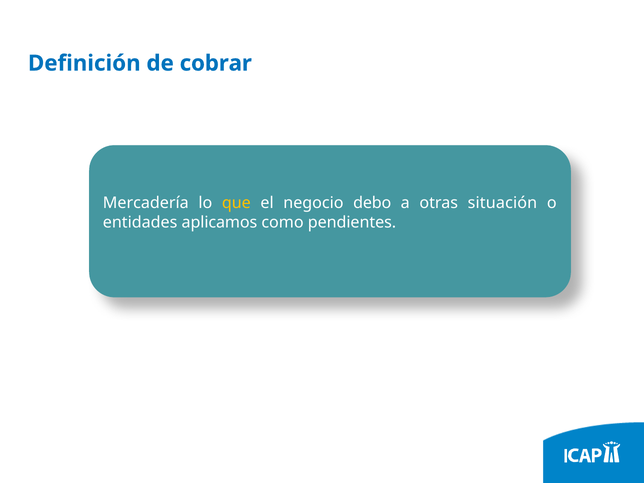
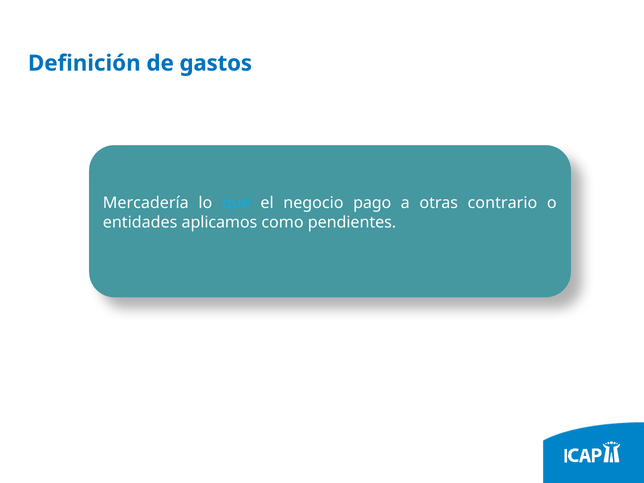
cobrar: cobrar -> gastos (216, 63)
que colour: yellow -> light blue (236, 203)
debo: debo -> pago (372, 203)
situación: situación -> contrario (502, 203)
